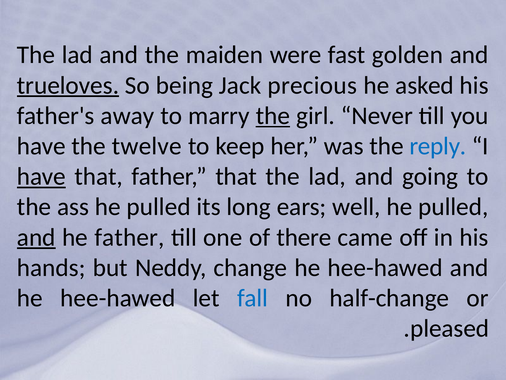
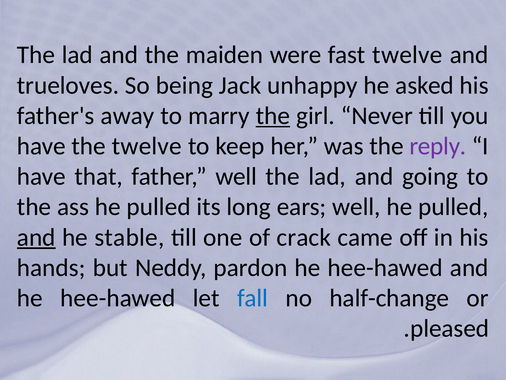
fast golden: golden -> twelve (407, 55)
trueloves underline: present -> none (68, 85)
precious: precious -> unhappy (312, 85)
reply colour: blue -> purple (438, 146)
have underline: present -> none (41, 176)
father that: that -> well (236, 176)
he father: father -> stable (129, 237)
there: there -> crack (304, 237)
change: change -> pardon (250, 267)
